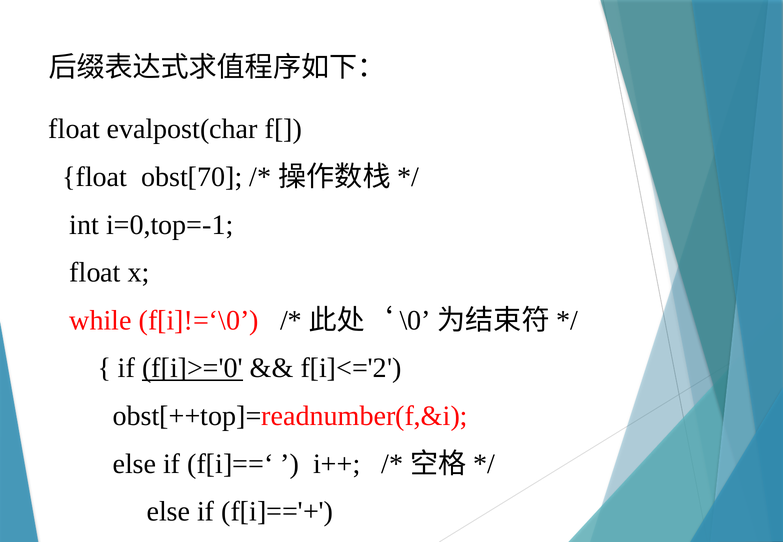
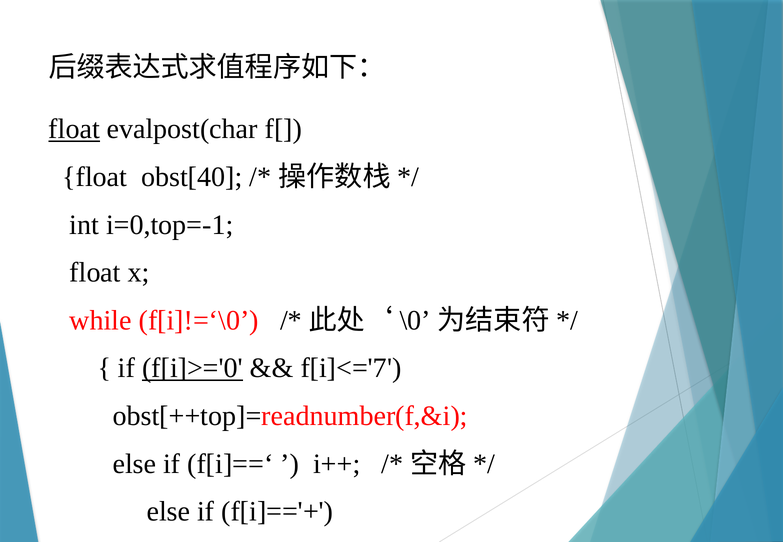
float underline: none -> present (74, 129)
obst[70: obst[70 -> obst[40 (192, 177)
f[i]<='2: f[i]<='2 -> f[i]<='7 (351, 368)
